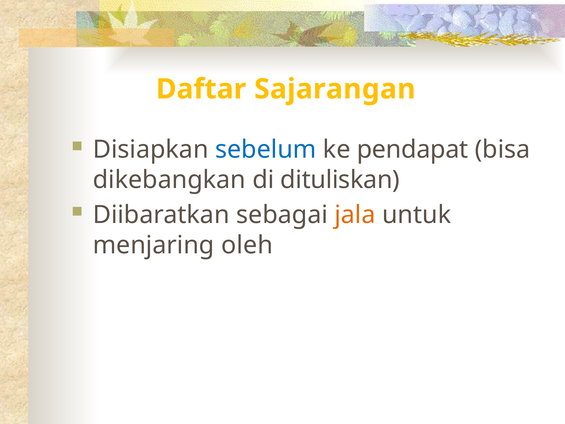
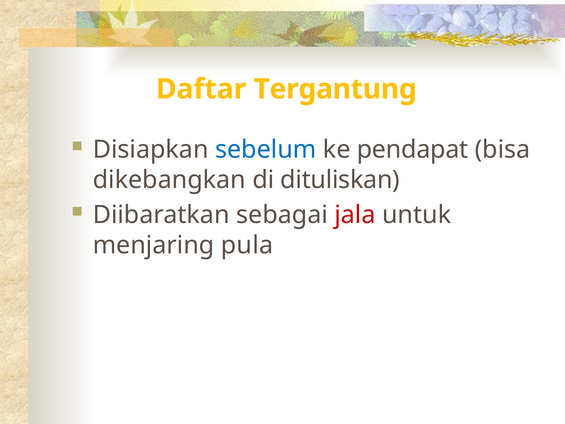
Sajarangan: Sajarangan -> Tergantung (335, 89)
jala colour: orange -> red (355, 215)
oleh: oleh -> pula (247, 245)
